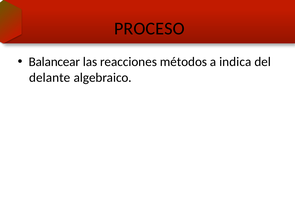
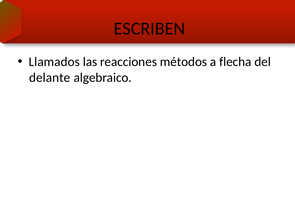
PROCESO: PROCESO -> ESCRIBEN (149, 29)
Balancear: Balancear -> Llamados (54, 62)
indica: indica -> flecha (235, 62)
